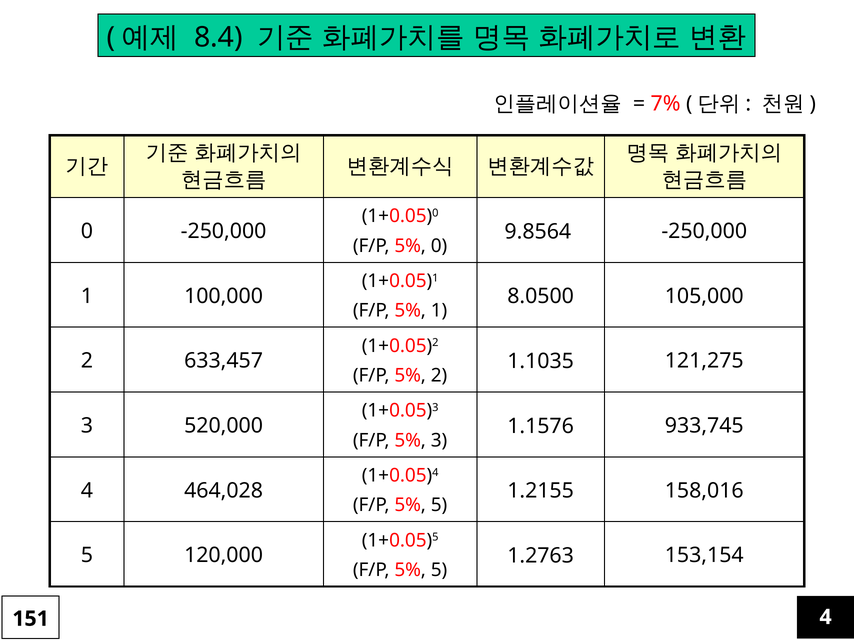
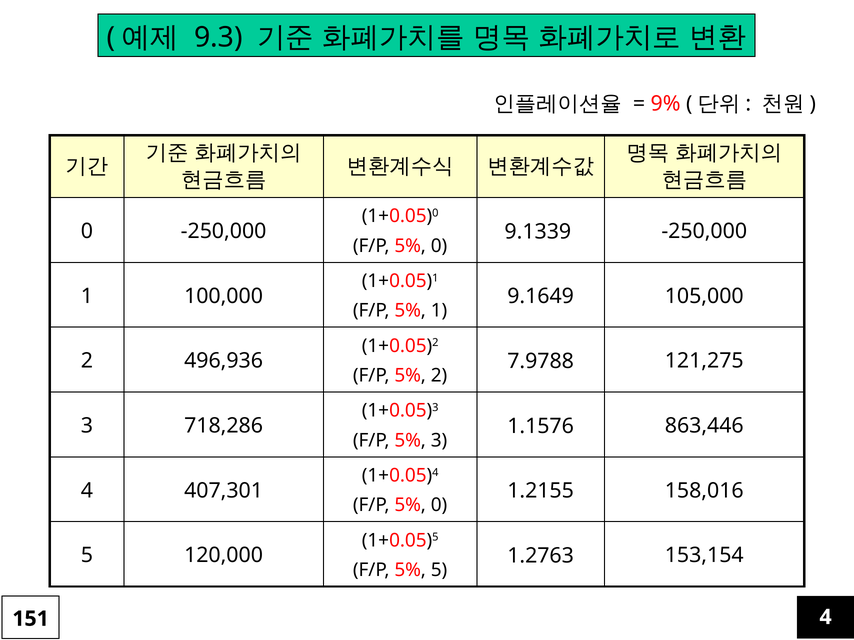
8.4: 8.4 -> 9.3 (218, 37)
7%: 7% -> 9% (666, 104)
9.8564: 9.8564 -> 9.1339 (538, 232)
8.0500: 8.0500 -> 9.1649 (541, 297)
633,457: 633,457 -> 496,936 (224, 361)
1.1035: 1.1035 -> 7.9788 (541, 362)
520,000: 520,000 -> 718,286 (224, 426)
933,745: 933,745 -> 863,446 (704, 426)
464,028: 464,028 -> 407,301 (224, 491)
5: 5 -> 0 (439, 506)
